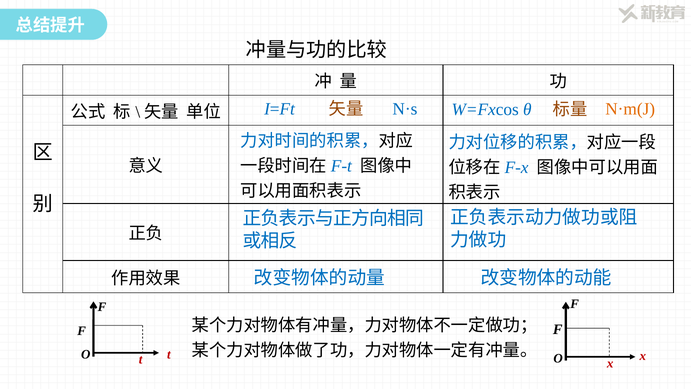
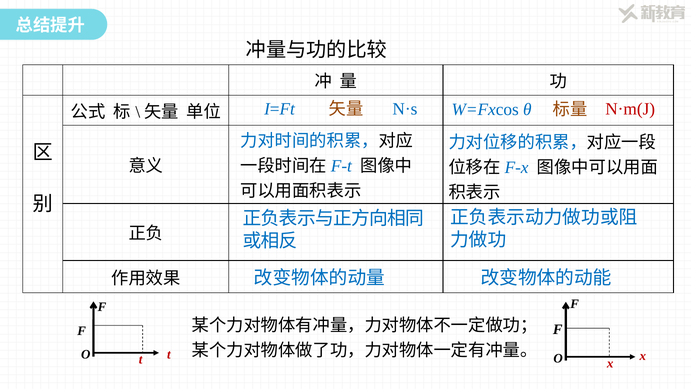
N·m(J colour: orange -> red (630, 109)
